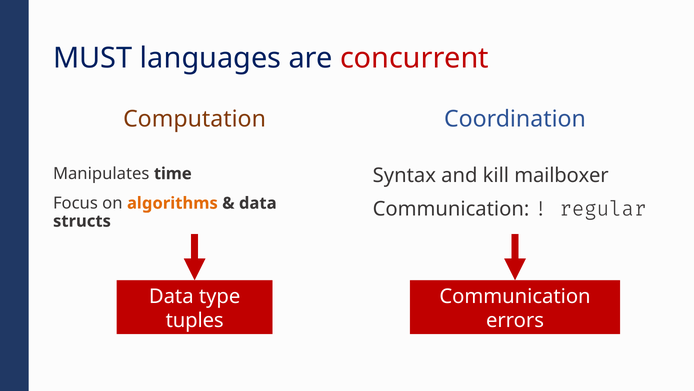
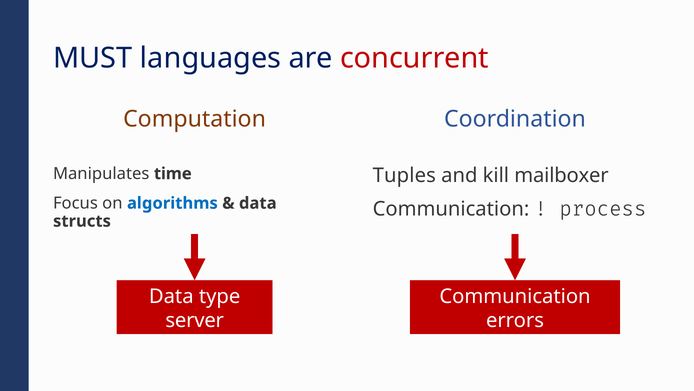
Syntax: Syntax -> Tuples (404, 175)
algorithms colour: orange -> blue (172, 203)
regular: regular -> process (603, 209)
tuples: tuples -> server (195, 320)
